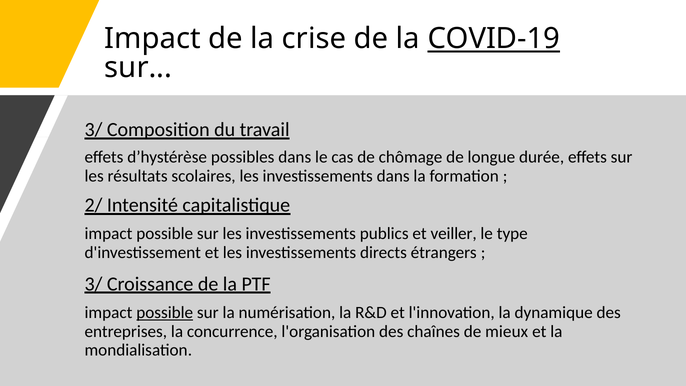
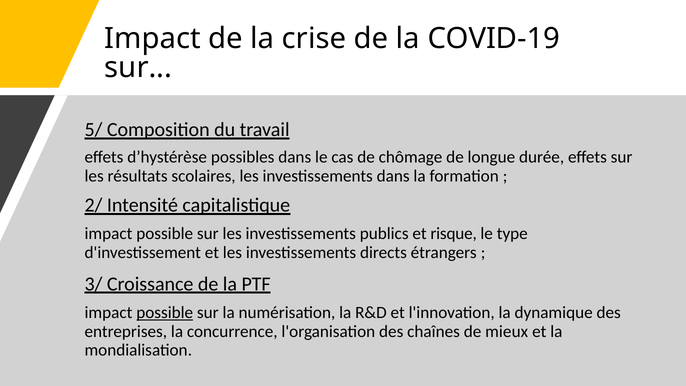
COVID-19 underline: present -> none (494, 39)
3/: 3/ -> 5/ (94, 130)
veiller: veiller -> risque (454, 234)
